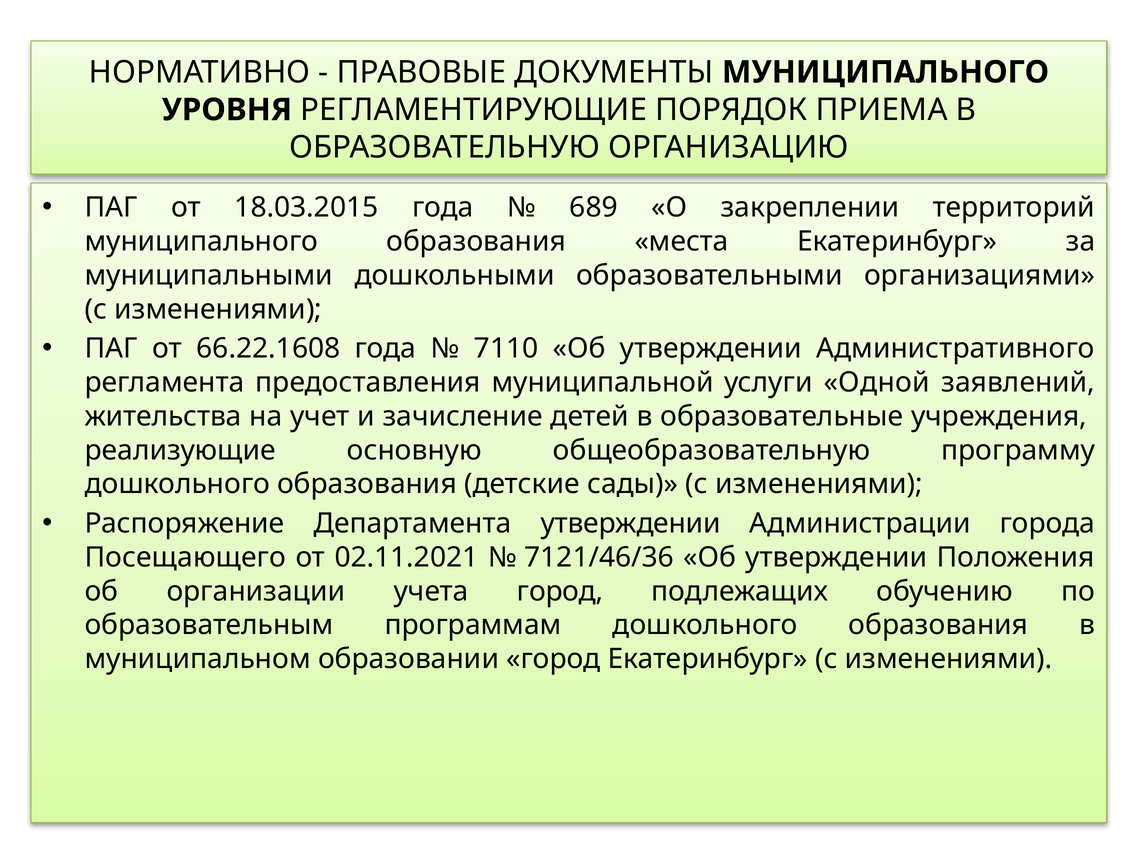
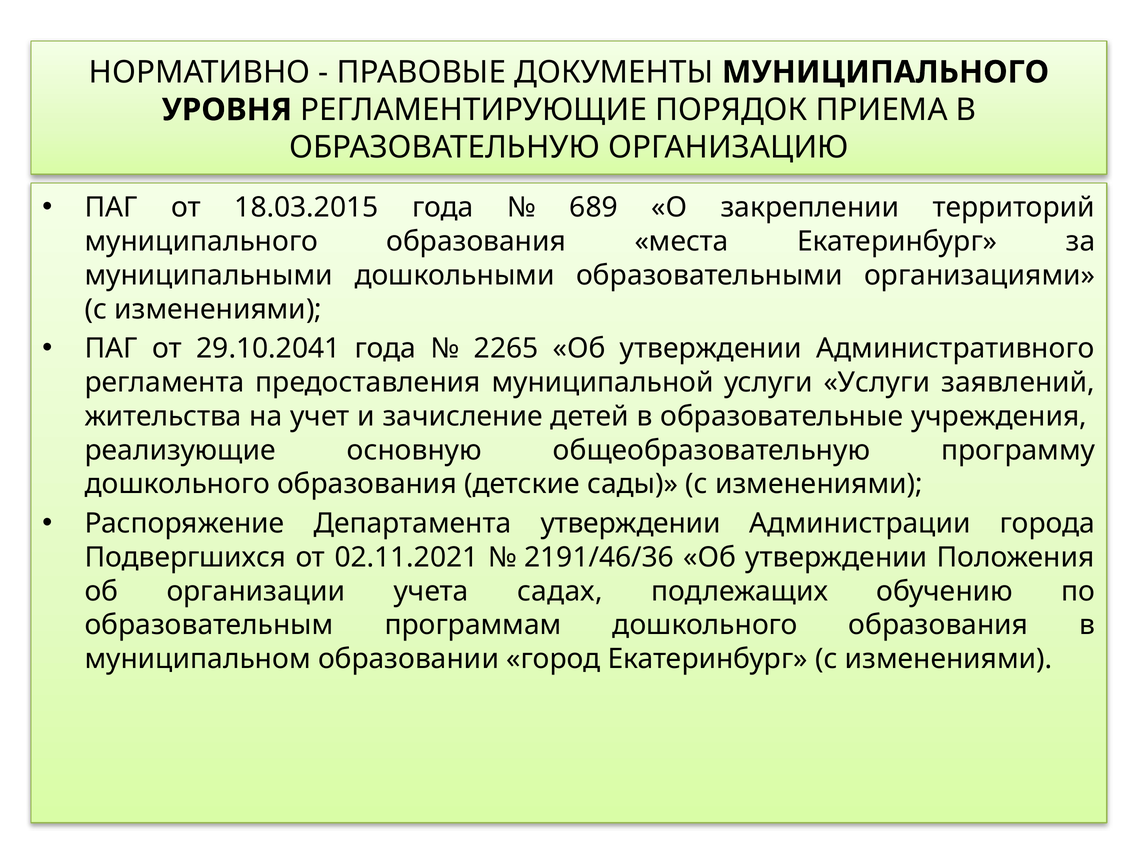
66.22.1608: 66.22.1608 -> 29.10.2041 (268, 349)
7110: 7110 -> 2265 (506, 349)
услуги Одной: Одной -> Услуги (877, 383)
Посещающего: Посещающего -> Подвергшихся (185, 558)
7121/46/36: 7121/46/36 -> 2191/46/36 (599, 558)
учета город: город -> садах (560, 592)
